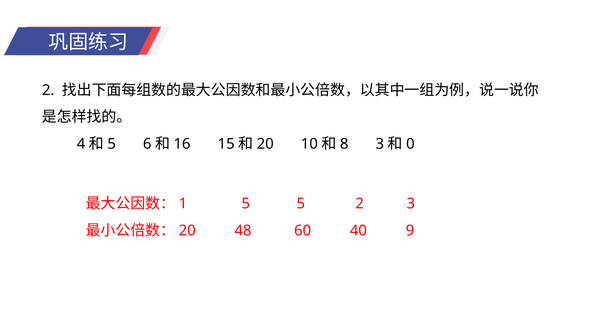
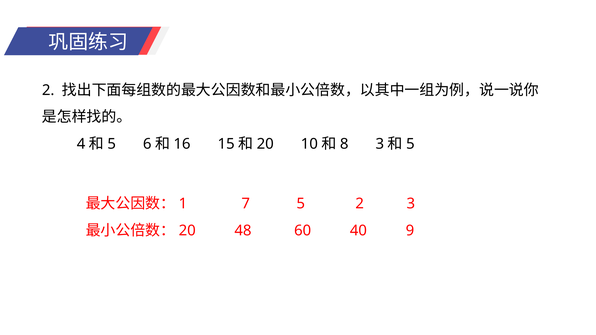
0: 0 -> 5 (410, 144)
5: 5 -> 7 (246, 204)
